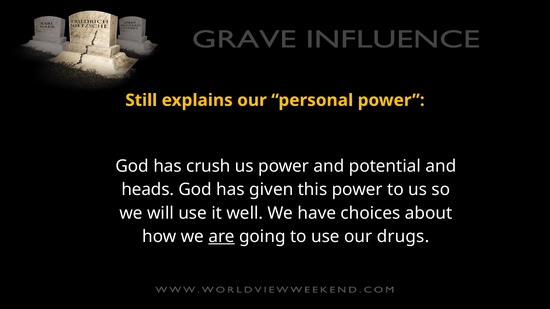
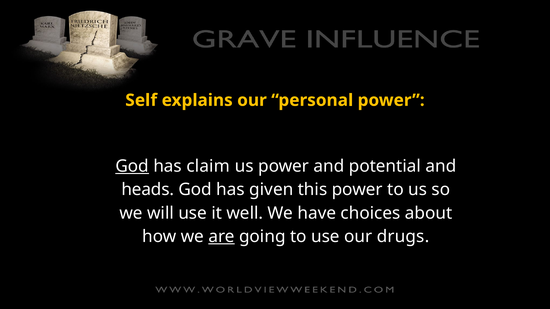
Still: Still -> Self (141, 100)
God underline: none -> present (132, 166)
crush: crush -> claim (208, 166)
